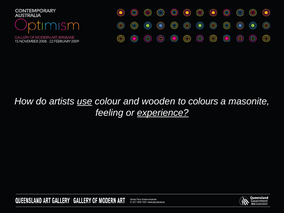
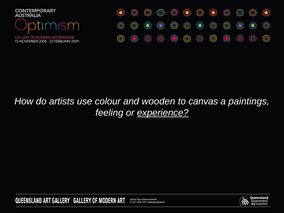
use underline: present -> none (85, 101)
colours: colours -> canvas (203, 101)
masonite: masonite -> paintings (249, 101)
